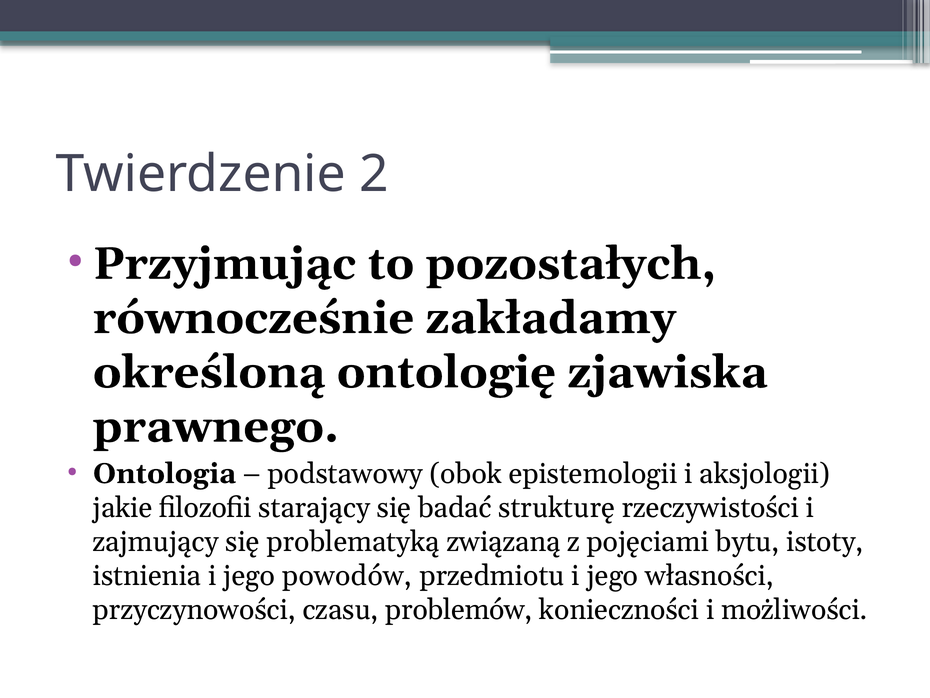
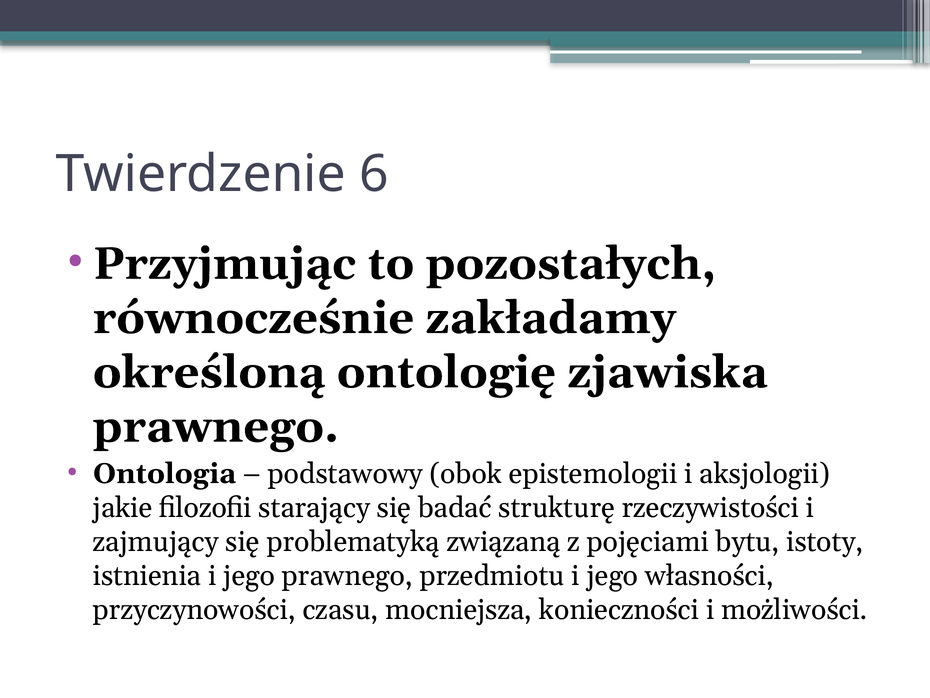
2: 2 -> 6 (374, 174)
jego powodów: powodów -> prawnego (347, 576)
problemów: problemów -> mocniejsza (459, 610)
